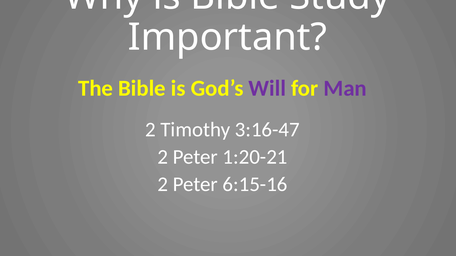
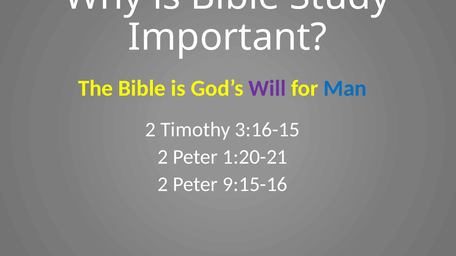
Man colour: purple -> blue (345, 89)
3:16-47: 3:16-47 -> 3:16-15 (267, 130)
6:15-16: 6:15-16 -> 9:15-16 (255, 185)
